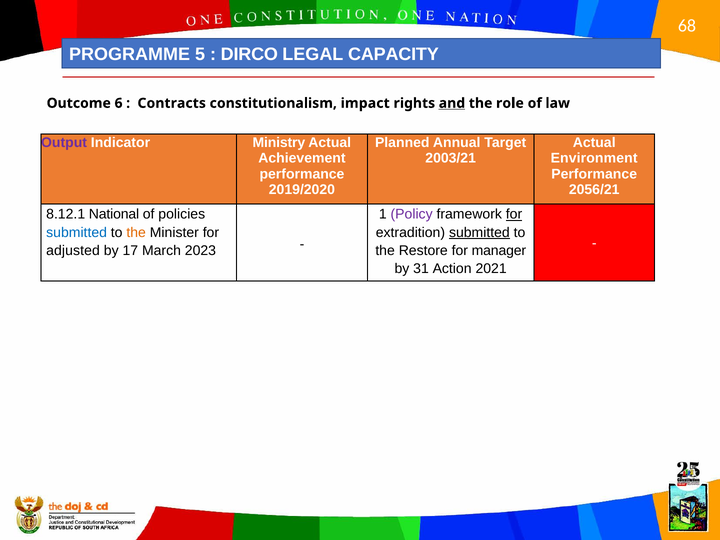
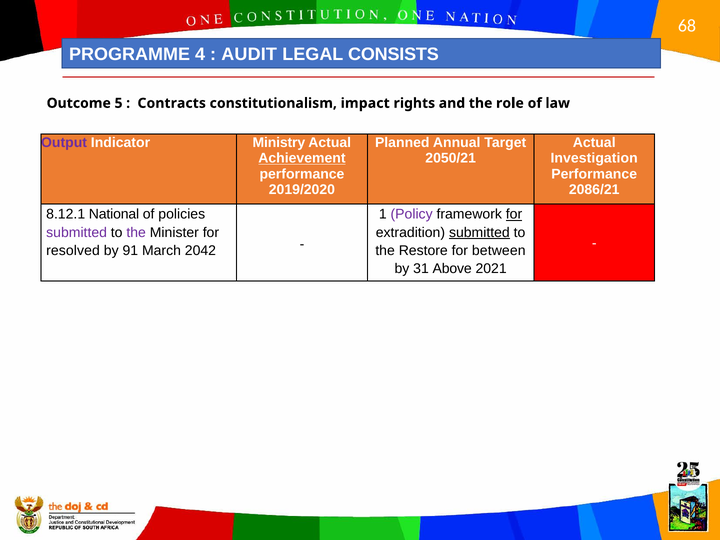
5: 5 -> 4 (200, 55)
DIRCO: DIRCO -> AUDIT (249, 55)
CAPACITY: CAPACITY -> CONSISTS (393, 55)
6: 6 -> 5 (119, 103)
and underline: present -> none (452, 103)
Achievement underline: none -> present (302, 158)
2003/21: 2003/21 -> 2050/21 (451, 158)
Environment: Environment -> Investigation (594, 158)
2056/21: 2056/21 -> 2086/21 (594, 190)
submitted colour: blue -> purple (77, 232)
the colour: orange -> purple (136, 232)
adjusted: adjusted -> resolved (73, 250)
17: 17 -> 91 (130, 250)
2023: 2023 -> 2042 (200, 250)
manager: manager -> between (499, 250)
Action: Action -> Above (452, 269)
